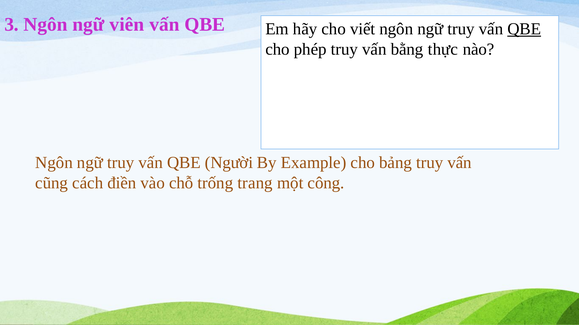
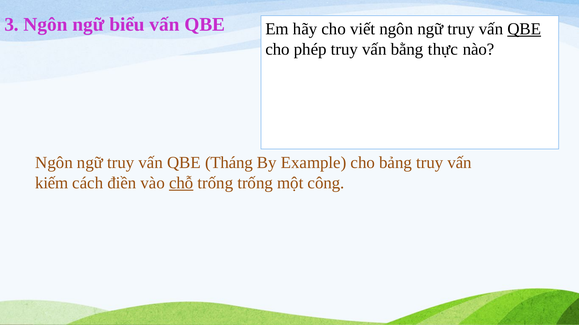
viên: viên -> biểu (127, 25)
Người: Người -> Tháng (229, 163)
cũng: cũng -> kiếm (52, 183)
chỗ underline: none -> present (181, 183)
trống trang: trang -> trống (255, 183)
